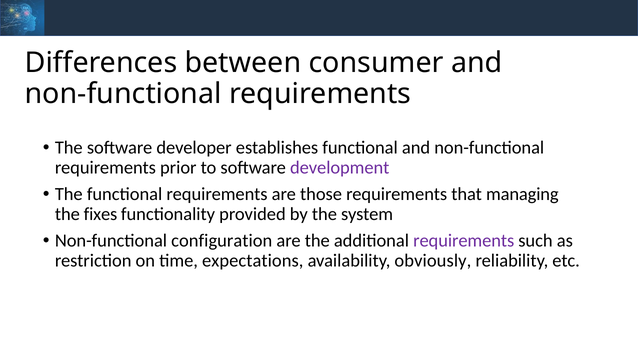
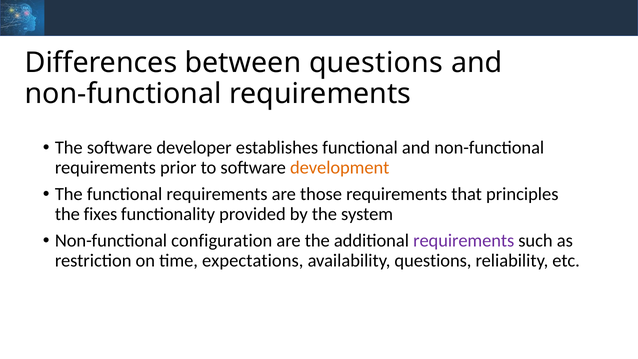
between consumer: consumer -> questions (376, 63)
development colour: purple -> orange (340, 167)
managing: managing -> principles (522, 194)
availability obviously: obviously -> questions (433, 261)
